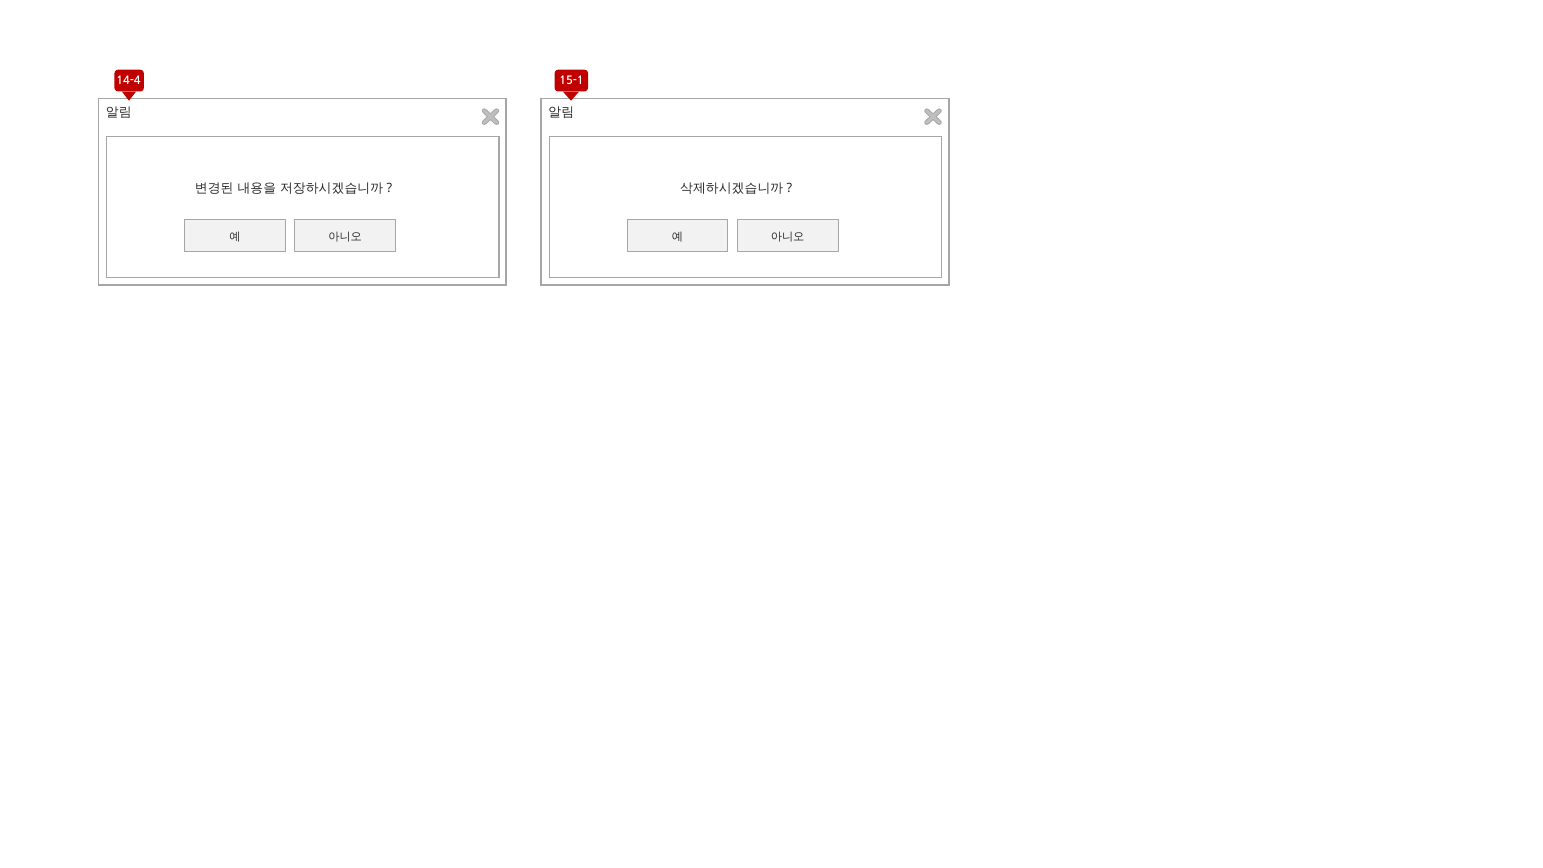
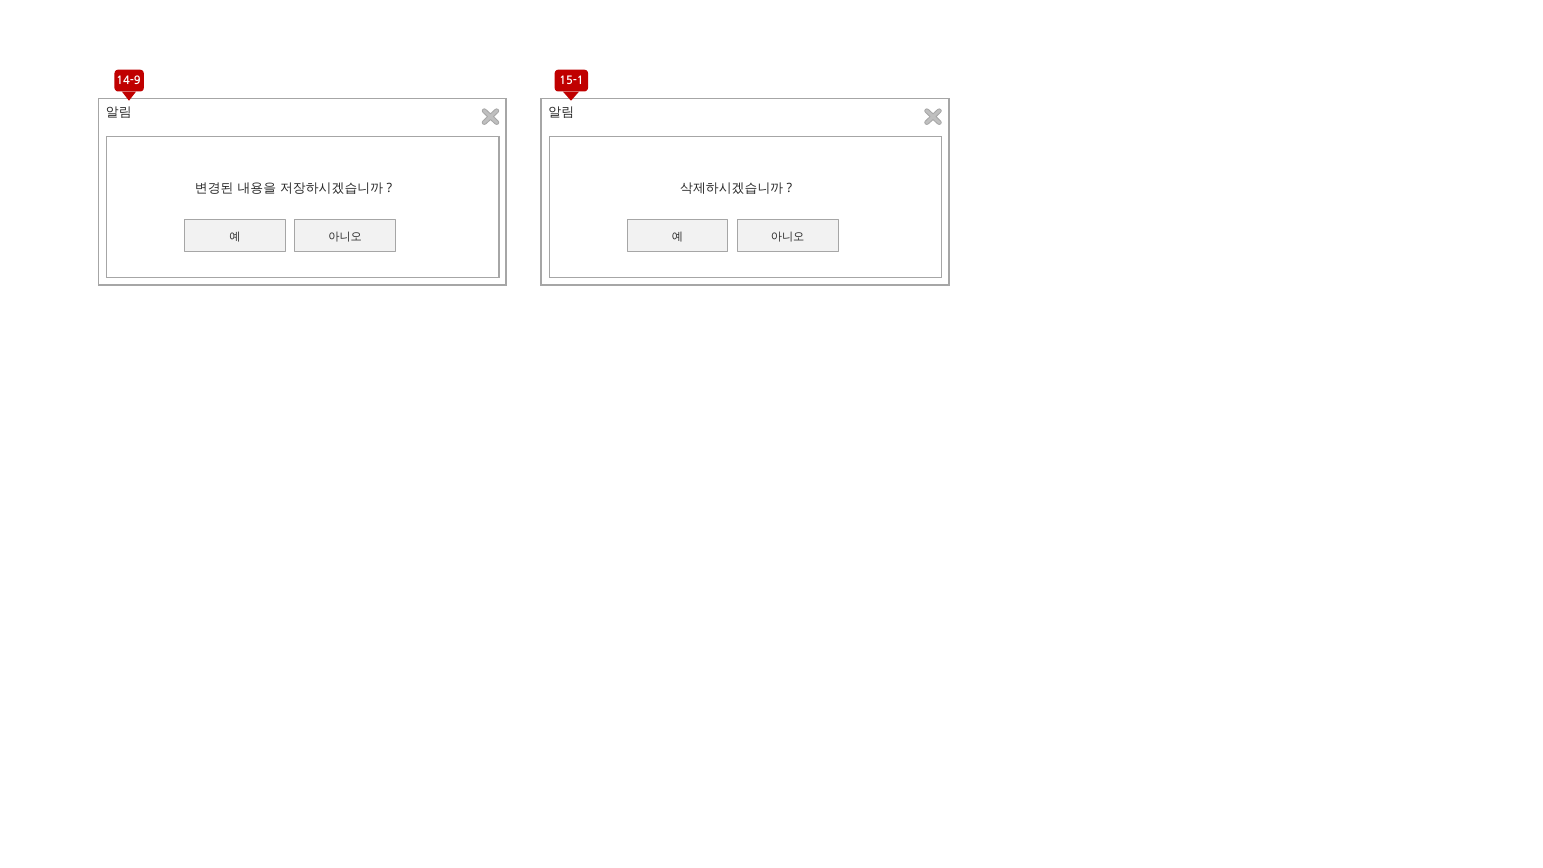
14-4: 14-4 -> 14-9 (129, 81)
